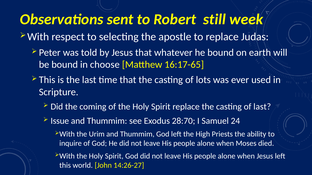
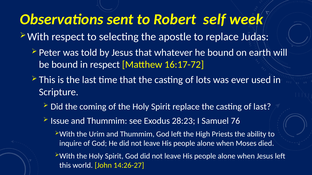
still: still -> self (214, 19)
in choose: choose -> respect (105, 65)
16:17-65: 16:17-65 -> 16:17-72 (184, 65)
28:70: 28:70 -> 28:23 (184, 121)
24: 24 -> 76 (235, 121)
